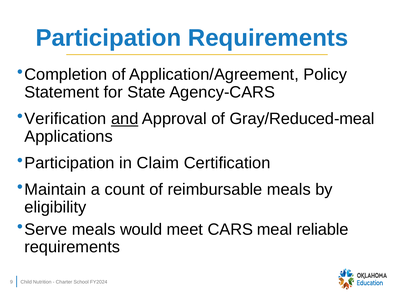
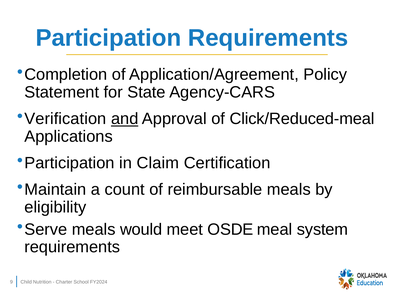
Gray/Reduced-meal: Gray/Reduced-meal -> Click/Reduced-meal (302, 119)
CARS: CARS -> OSDE (230, 230)
reliable: reliable -> system (323, 230)
